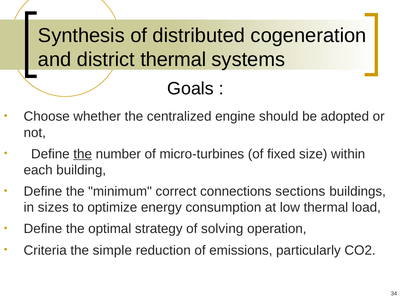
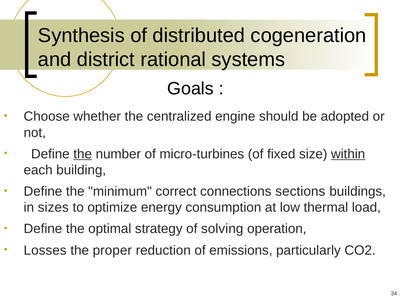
district thermal: thermal -> rational (173, 60)
within underline: none -> present (348, 154)
Criteria: Criteria -> Losses (45, 250)
simple: simple -> proper (112, 250)
